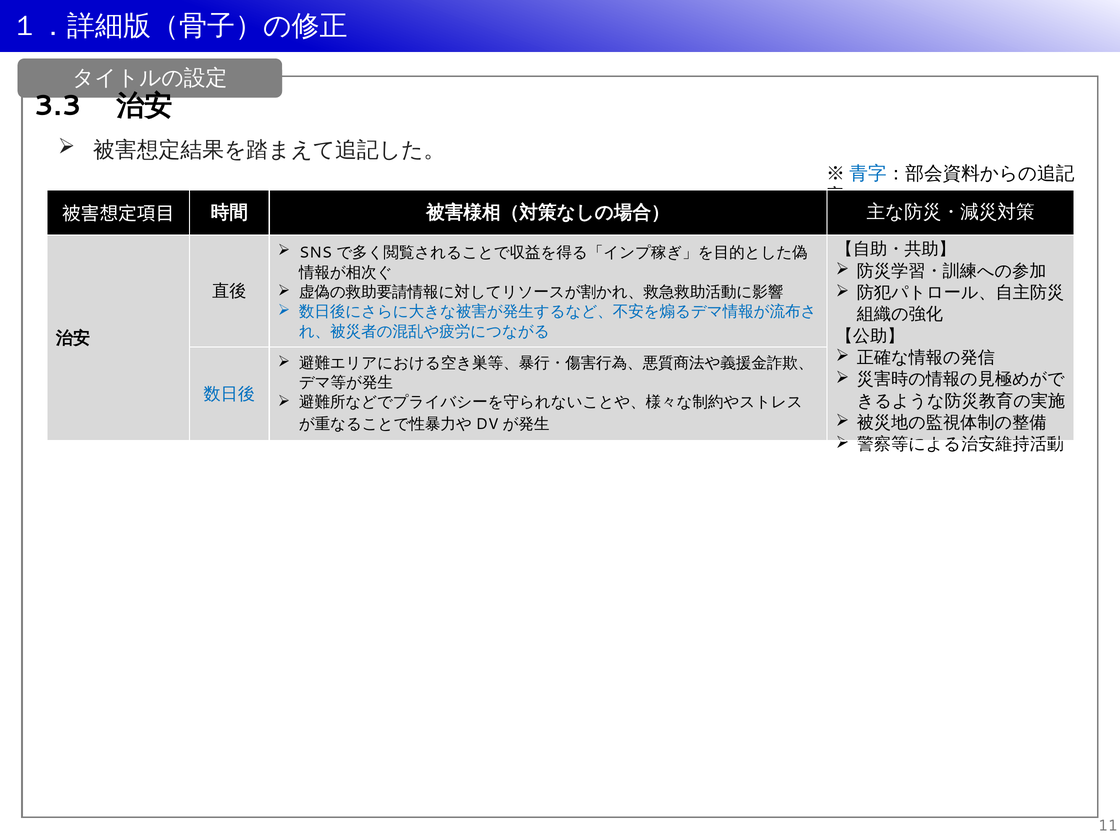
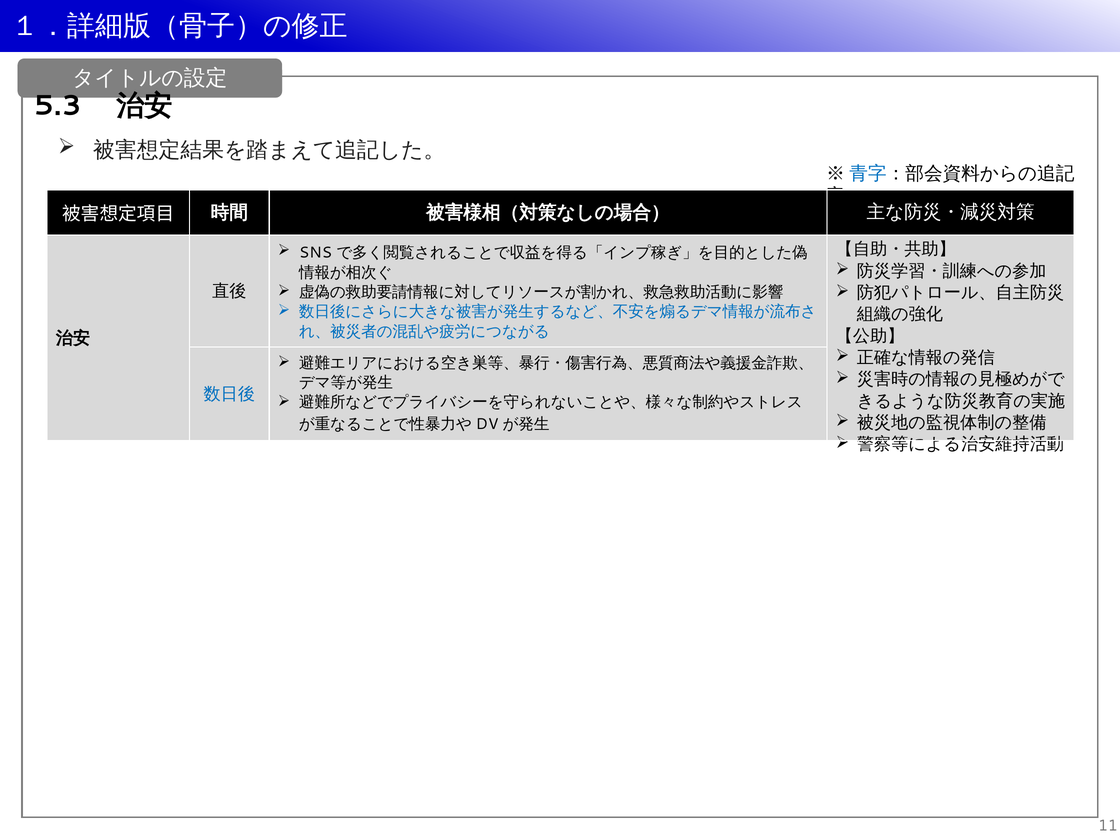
3.3: 3.3 -> 5.3 (58, 105)
